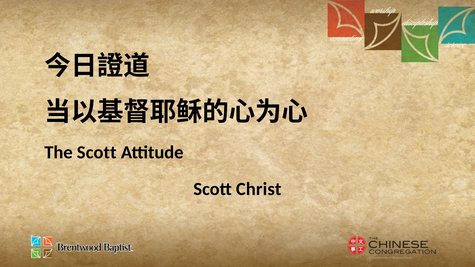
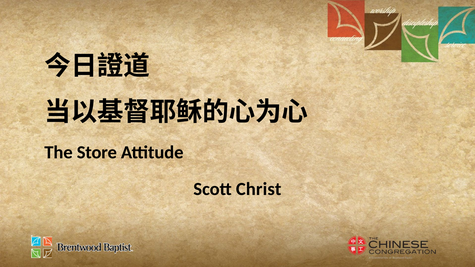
The Scott: Scott -> Store (97, 153)
